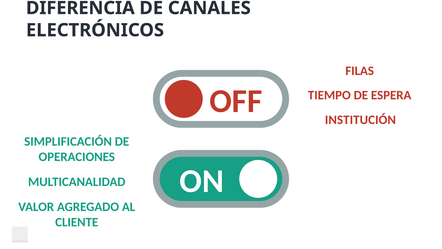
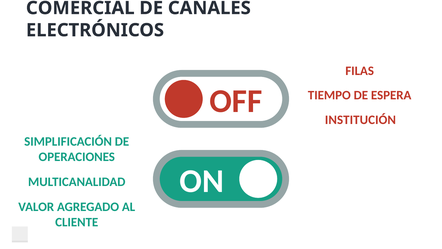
DIFERENCIA: DIFERENCIA -> COMERCIAL (80, 8)
